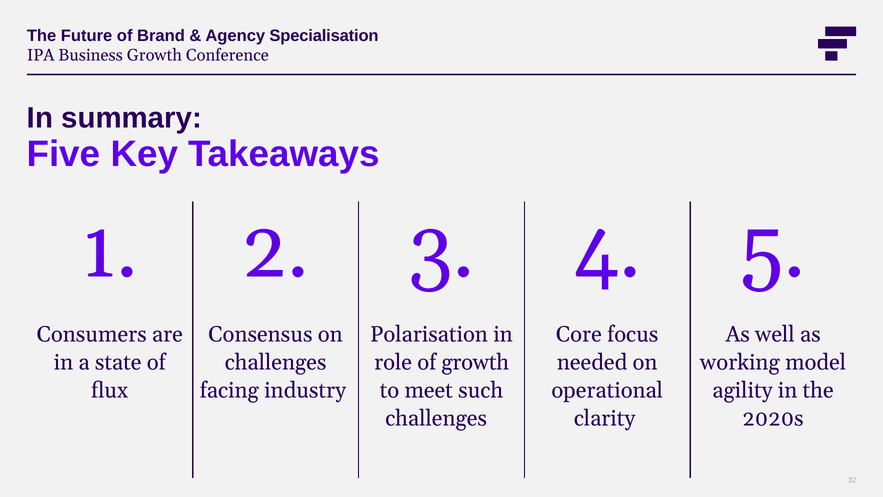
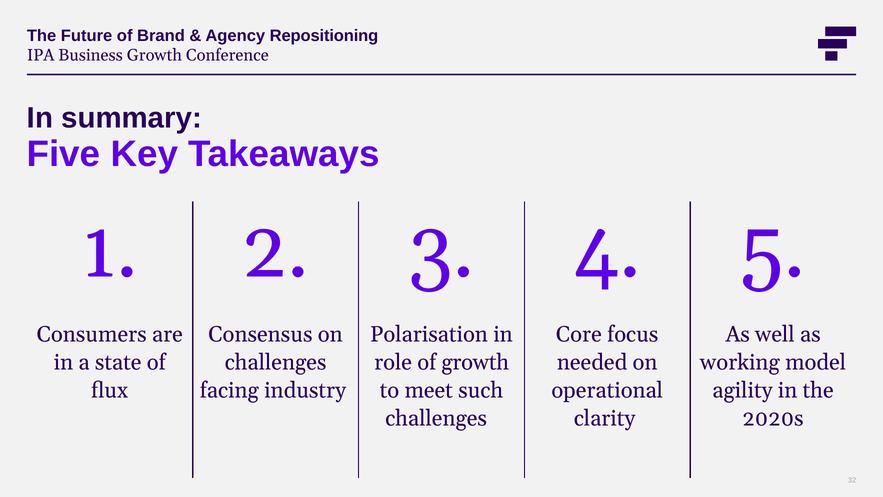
Specialisation: Specialisation -> Repositioning (324, 36)
